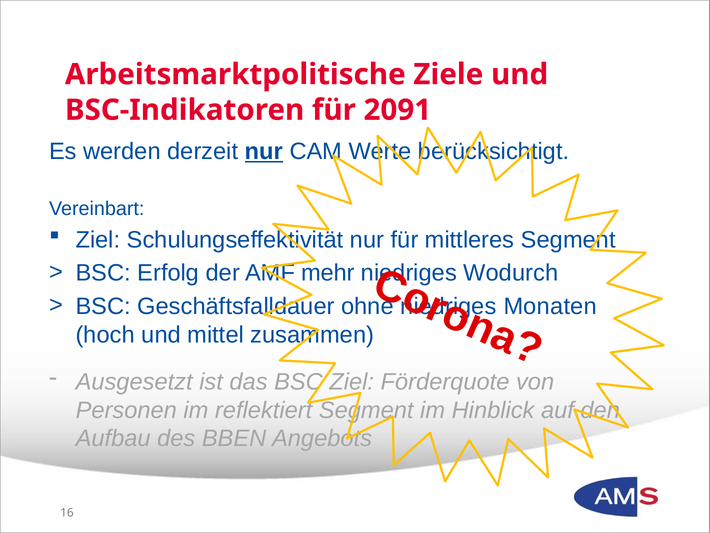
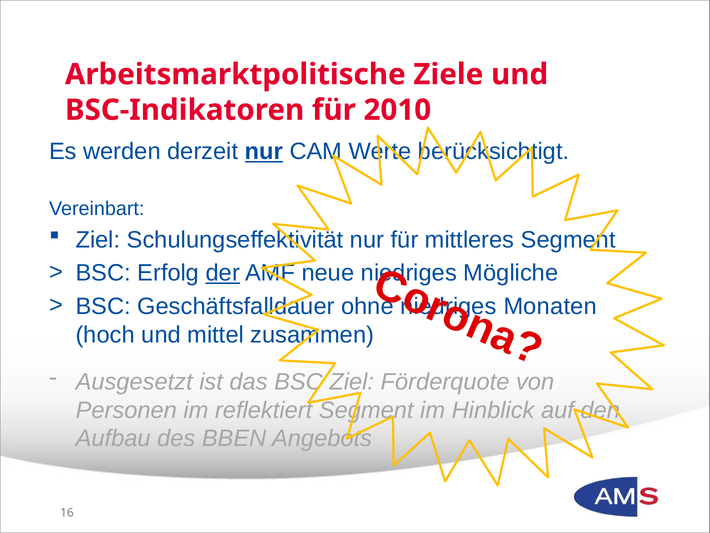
2091: 2091 -> 2010 (397, 110)
der underline: none -> present (223, 273)
mehr: mehr -> neue (328, 273)
Wodurch: Wodurch -> Mögliche (511, 273)
